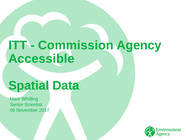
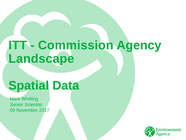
Accessible: Accessible -> Landscape (41, 58)
